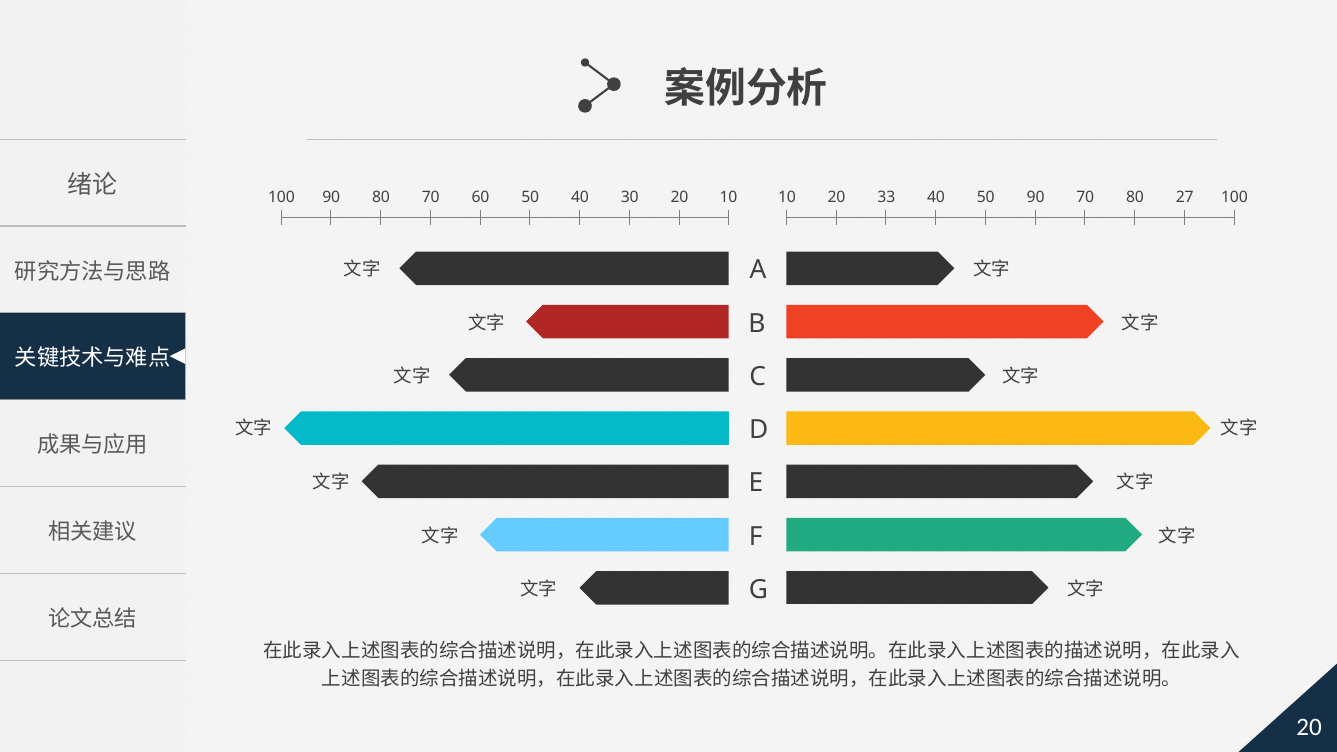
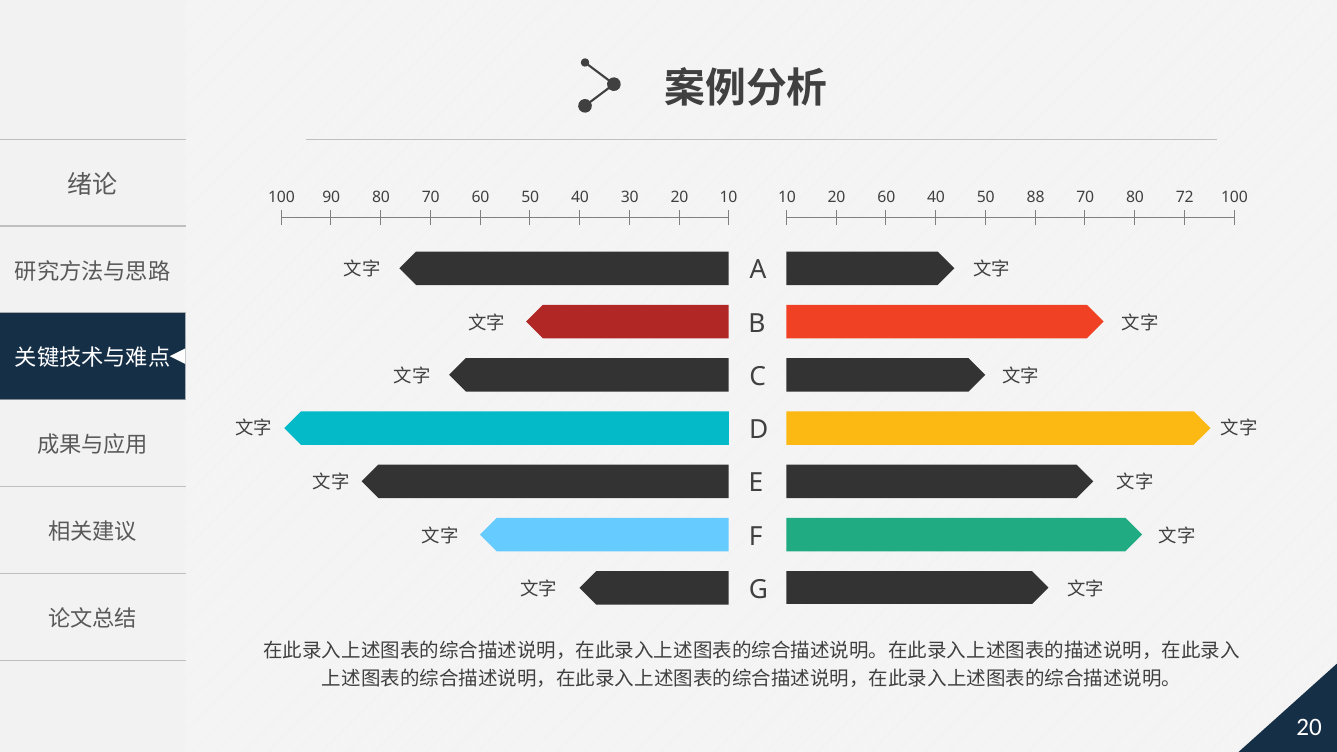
20 33: 33 -> 60 (886, 197)
50 90: 90 -> 88 (1036, 197)
27: 27 -> 72 (1185, 197)
